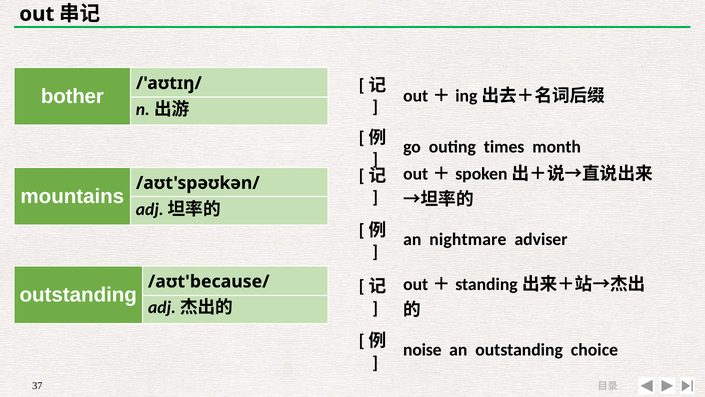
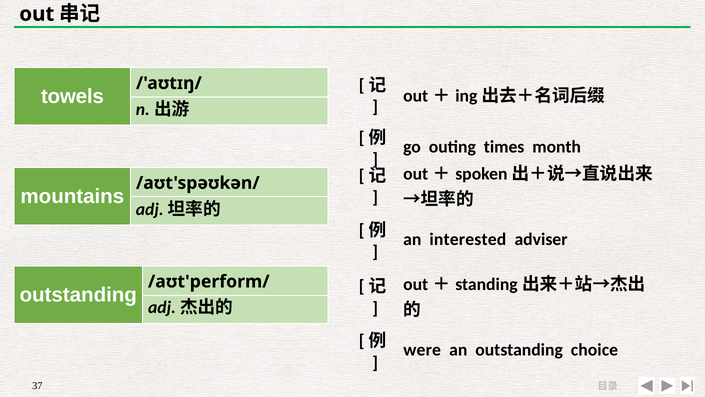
bother: bother -> towels (72, 97)
nightmare: nightmare -> interested (468, 239)
/aʊt'because/: /aʊt'because/ -> /aʊt'perform/ (209, 281)
noise: noise -> were (422, 350)
